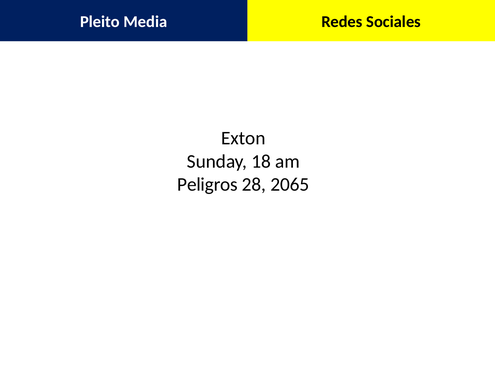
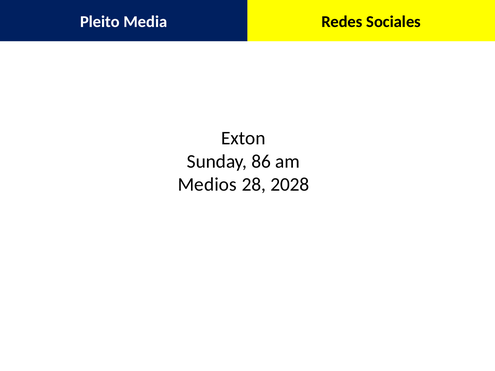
18: 18 -> 86 (261, 161)
Peligros: Peligros -> Medios (207, 185)
2065: 2065 -> 2028 (290, 185)
